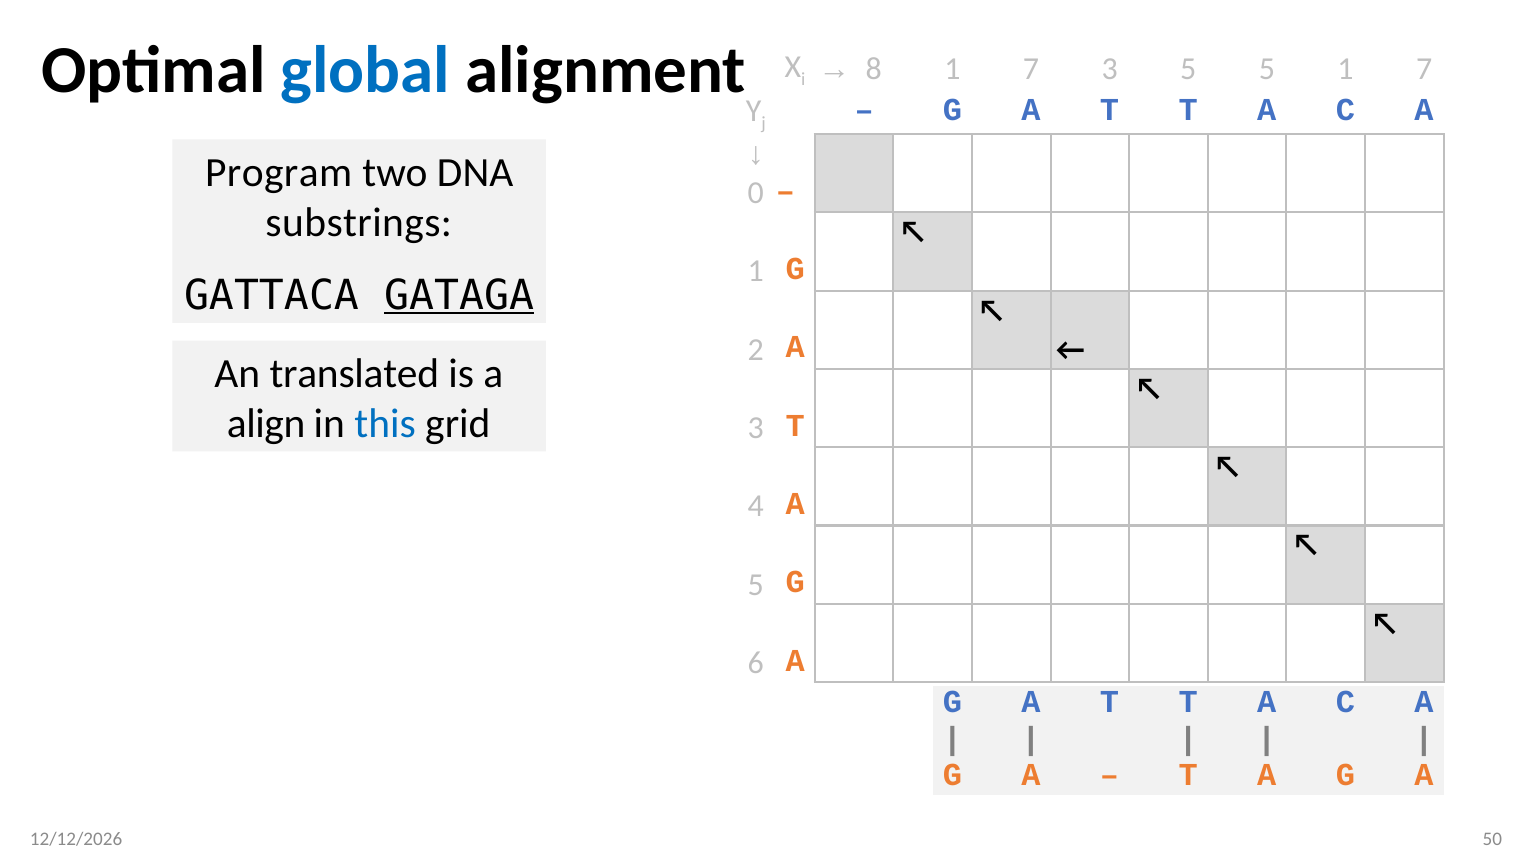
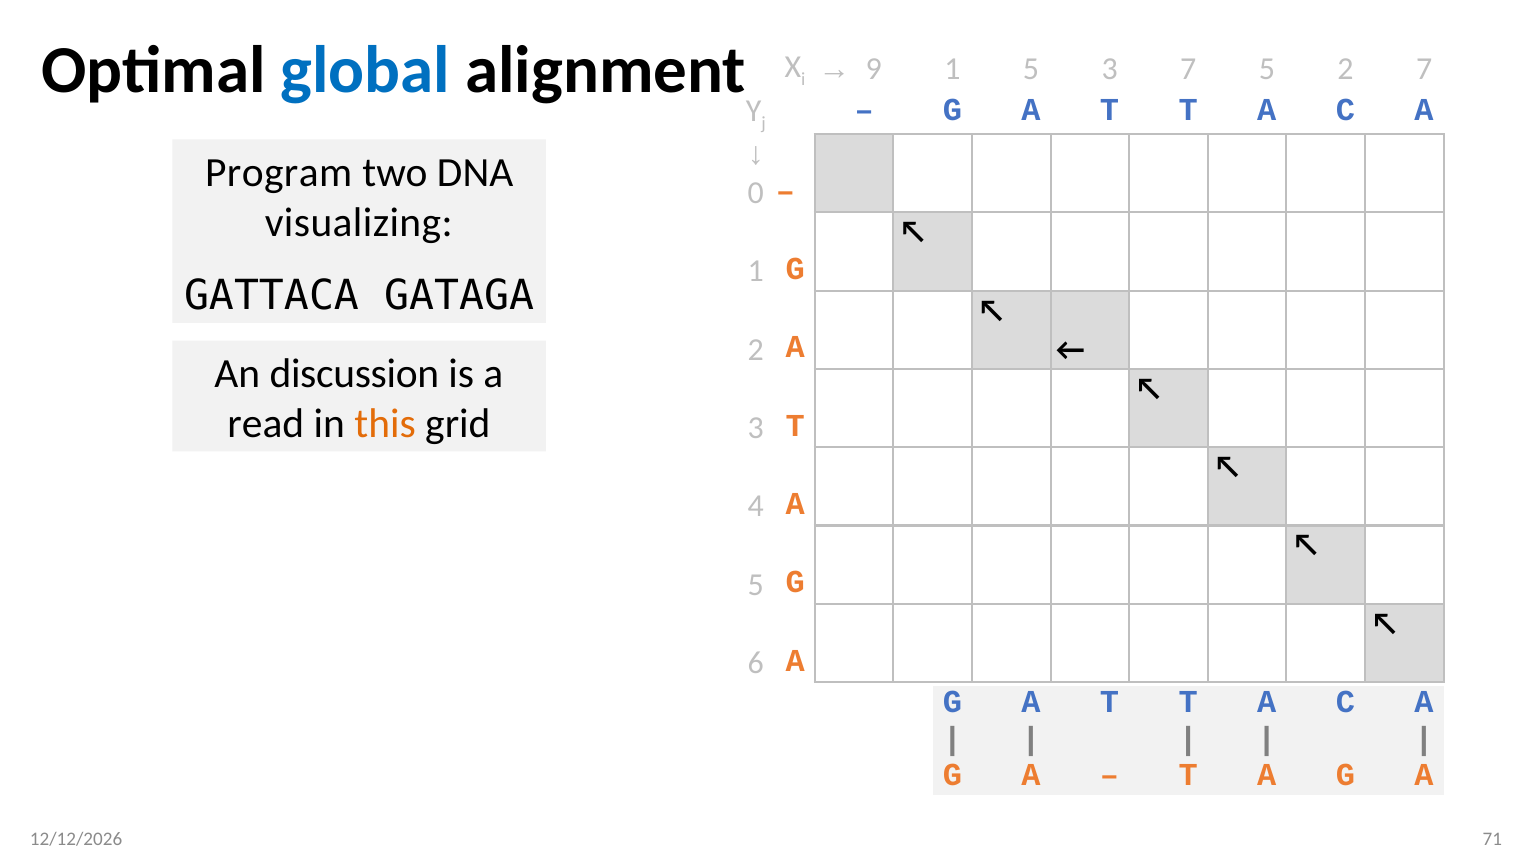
8: 8 -> 9 (874, 69)
7: 7 -> 5 (1031, 69)
3 5: 5 -> 7 (1188, 69)
5 1: 1 -> 2 (1345, 69)
substrings: substrings -> visualizing (359, 223)
GATAGA underline: present -> none (459, 295)
translated: translated -> discussion (354, 374)
align: align -> read (266, 424)
this colour: blue -> orange (385, 424)
50: 50 -> 71 (1492, 839)
